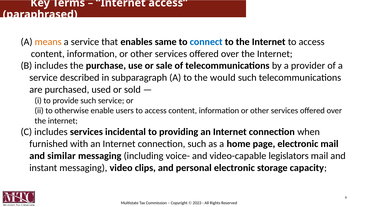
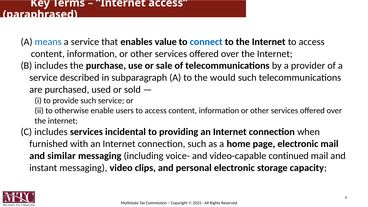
means colour: orange -> blue (48, 42)
same: same -> value (166, 42)
legislators: legislators -> continued (289, 156)
